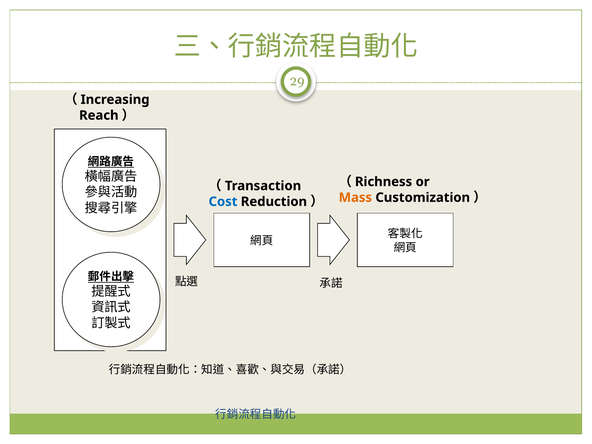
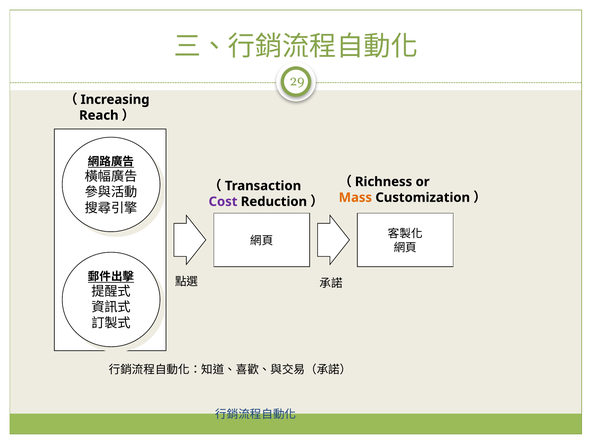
Cost colour: blue -> purple (223, 202)
